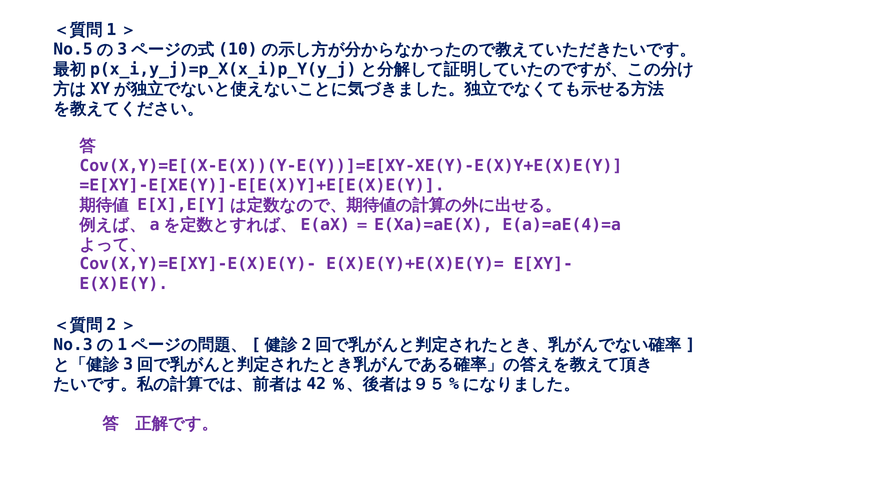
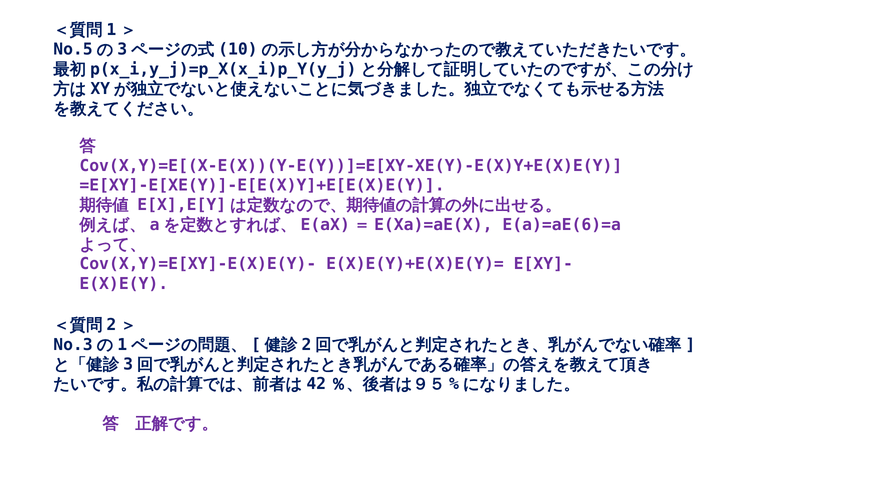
E(a)=aE(4)=a: E(a)=aE(4)=a -> E(a)=aE(6)=a (562, 225)
